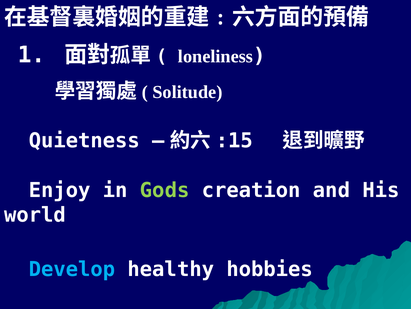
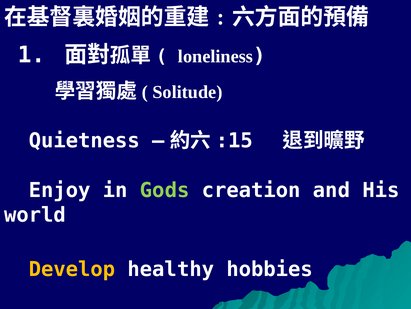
Develop colour: light blue -> yellow (72, 269)
